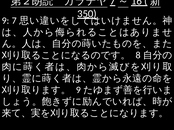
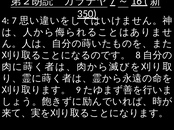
9: 9 -> 4 (5, 21)
